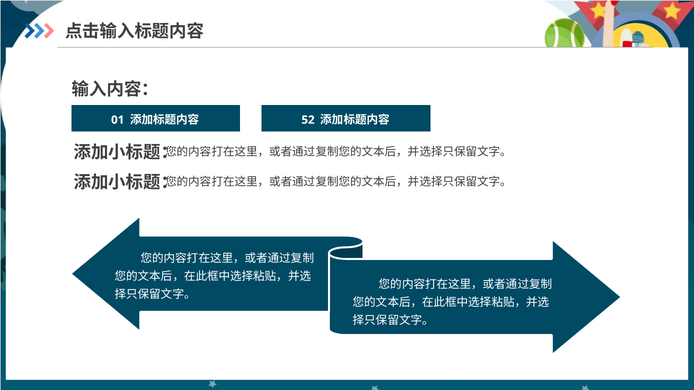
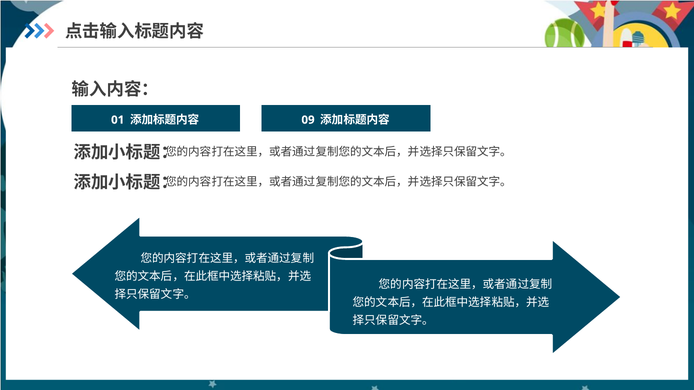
52: 52 -> 09 (308, 120)
